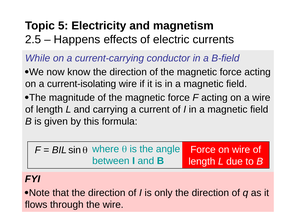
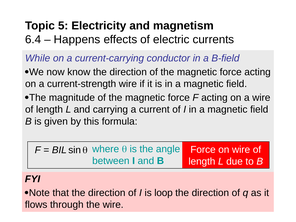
2.5: 2.5 -> 6.4 (33, 39)
current-isolating: current-isolating -> current-strength (82, 84)
only: only -> loop (164, 193)
